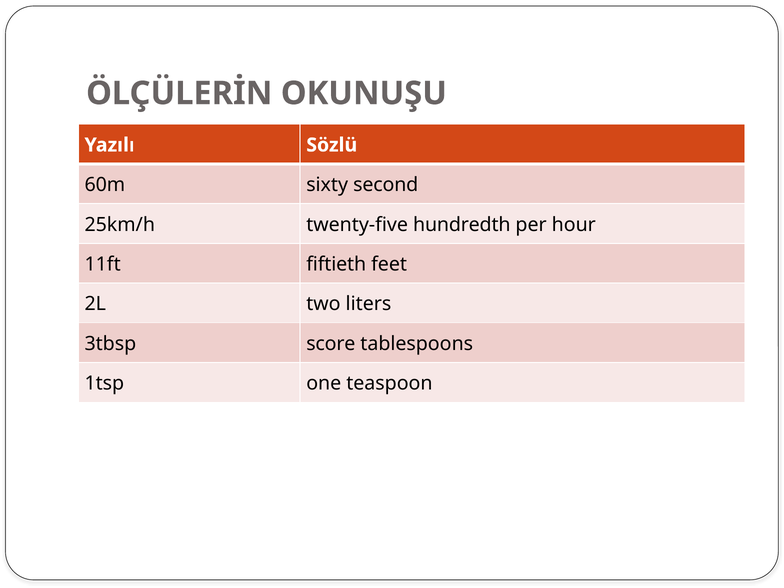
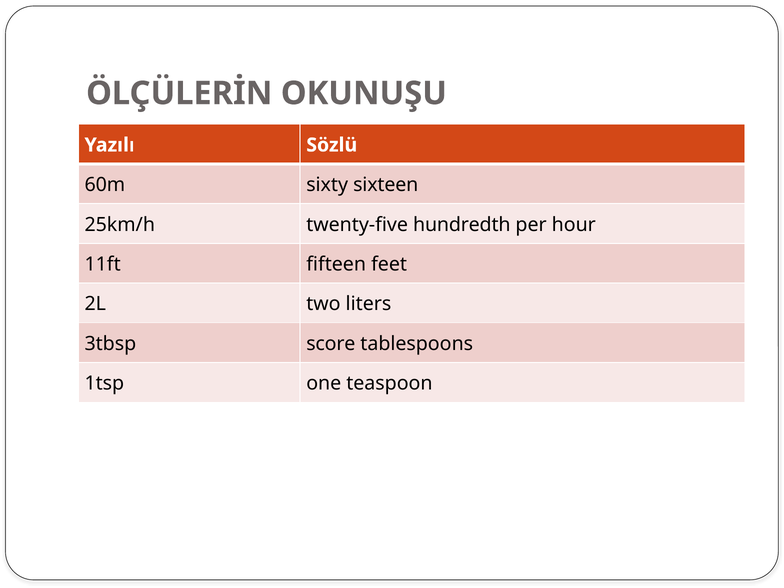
second: second -> sixteen (386, 185)
fiftieth: fiftieth -> fifteen (336, 264)
